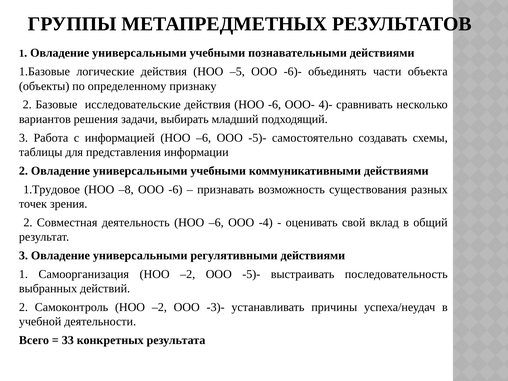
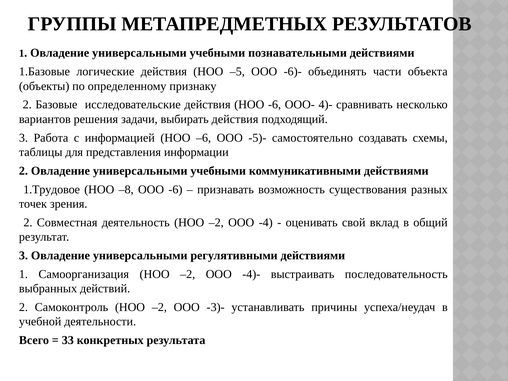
выбирать младший: младший -> действия (235, 119)
деятельность НОО –6: –6 -> –2 (216, 222)
–2 ООО -5)-: -5)- -> -4)- (251, 274)
